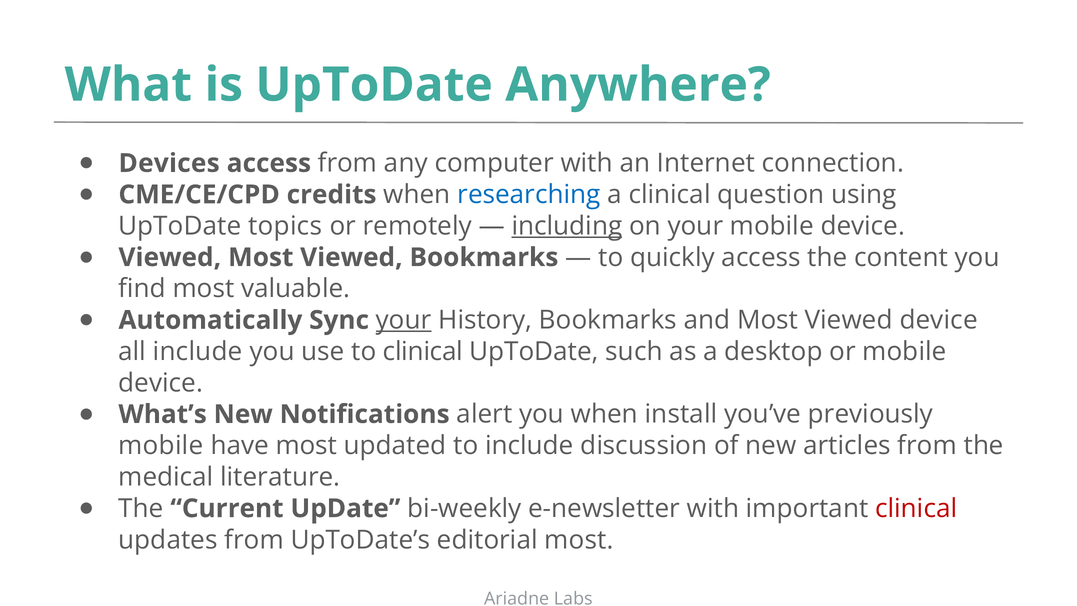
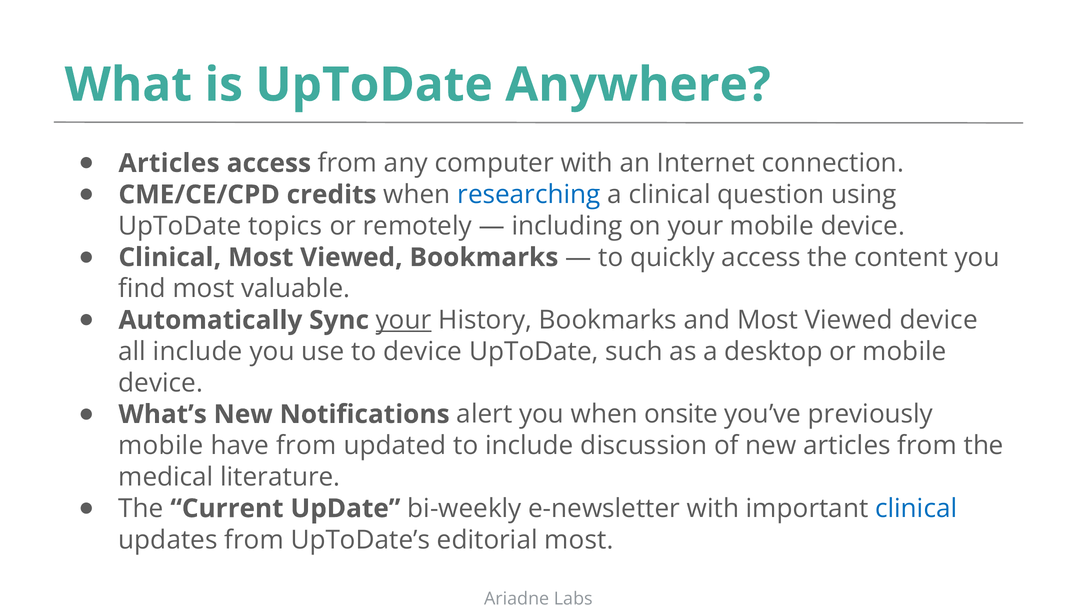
Devices: Devices -> Articles (169, 163)
including underline: present -> none (567, 226)
Viewed: Viewed -> Clinical (170, 257)
to clinical: clinical -> device (423, 351)
install: install -> onsite (681, 414)
have most: most -> from (306, 446)
clinical colour: red -> blue (916, 508)
